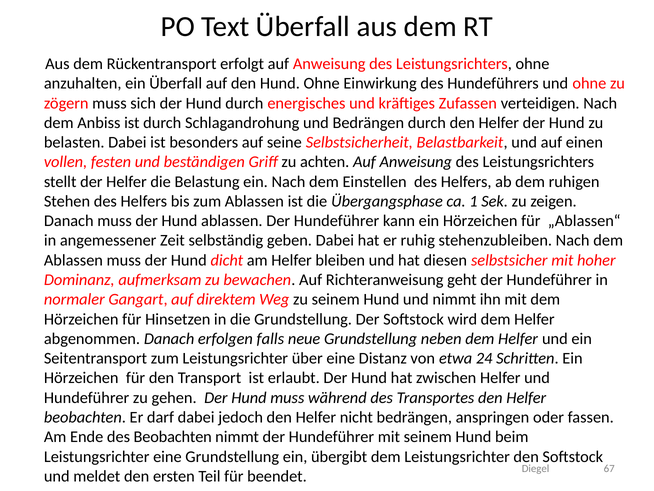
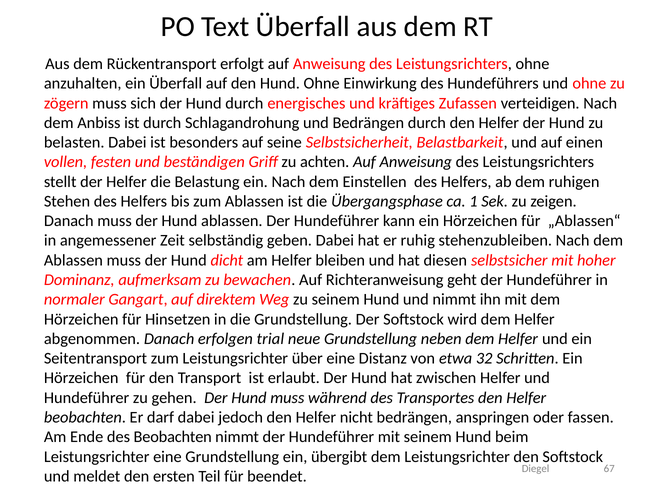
falls: falls -> trial (270, 338)
24: 24 -> 32 (484, 358)
